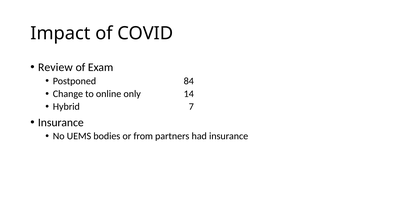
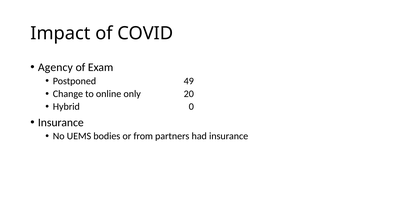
Review: Review -> Agency (55, 67)
84: 84 -> 49 (189, 81)
14: 14 -> 20 (189, 94)
7: 7 -> 0 (191, 107)
